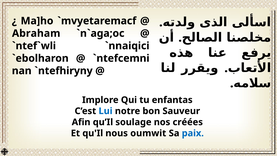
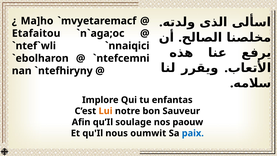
Abraham: Abraham -> Etafaitou (36, 33)
Lui colour: blue -> orange (106, 111)
créées: créées -> paouw (188, 122)
